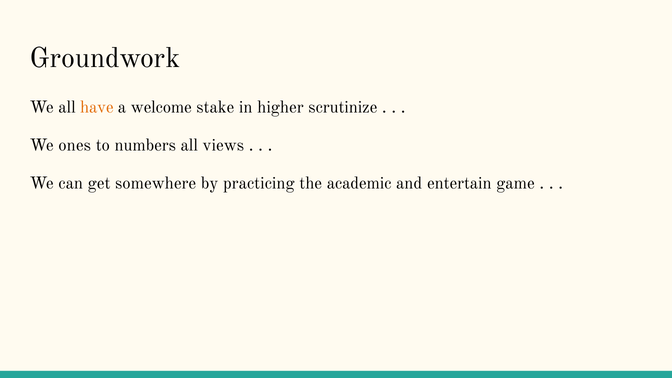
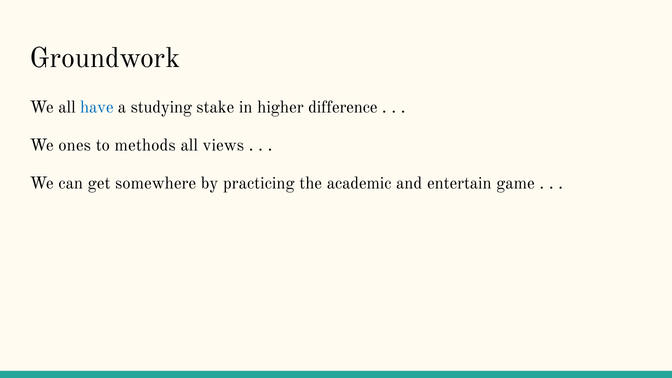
have colour: orange -> blue (97, 107)
welcome: welcome -> studying (161, 107)
scrutinize: scrutinize -> difference (343, 107)
numbers: numbers -> methods (145, 145)
